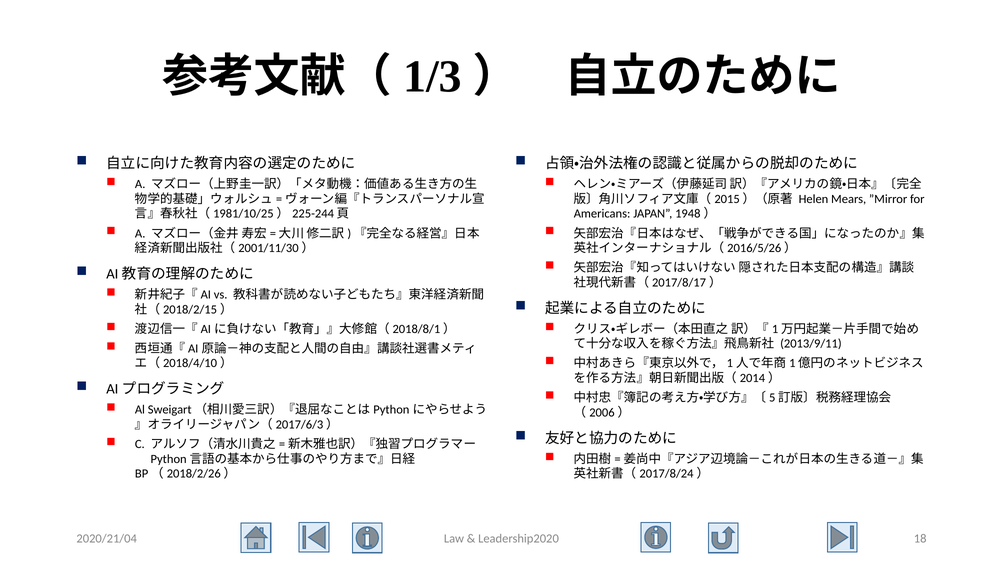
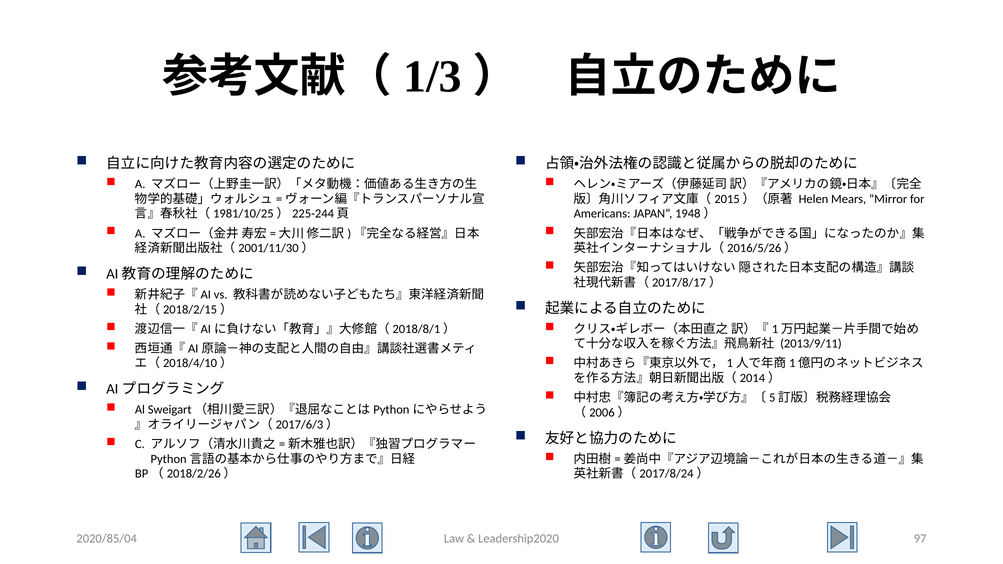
2020/21/04: 2020/21/04 -> 2020/85/04 (107, 539)
18: 18 -> 97 (920, 539)
